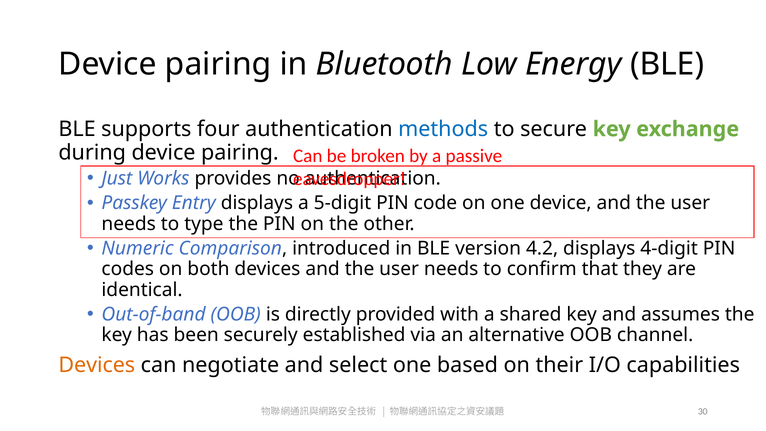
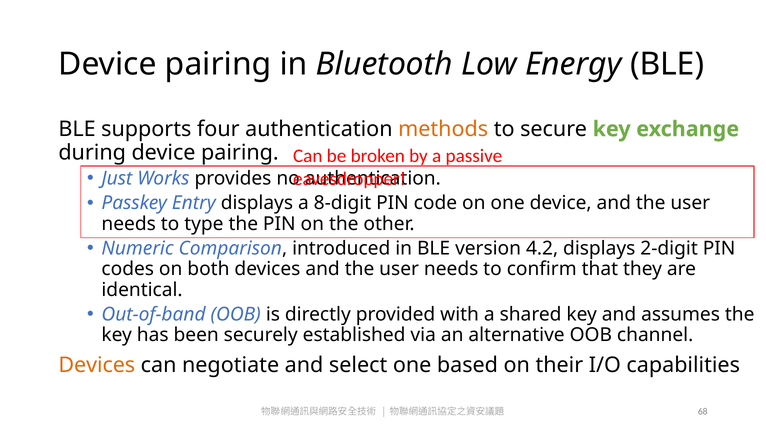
methods colour: blue -> orange (443, 129)
5-digit: 5-digit -> 8-digit (342, 203)
4-digit: 4-digit -> 2-digit (669, 248)
30: 30 -> 68 (703, 411)
